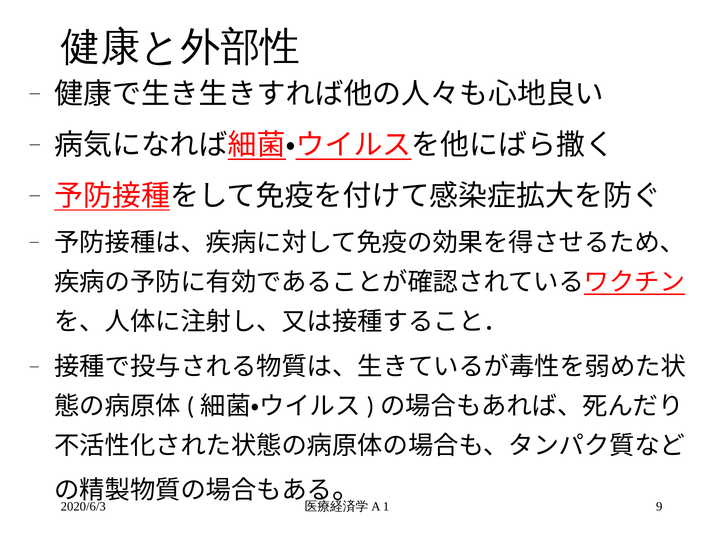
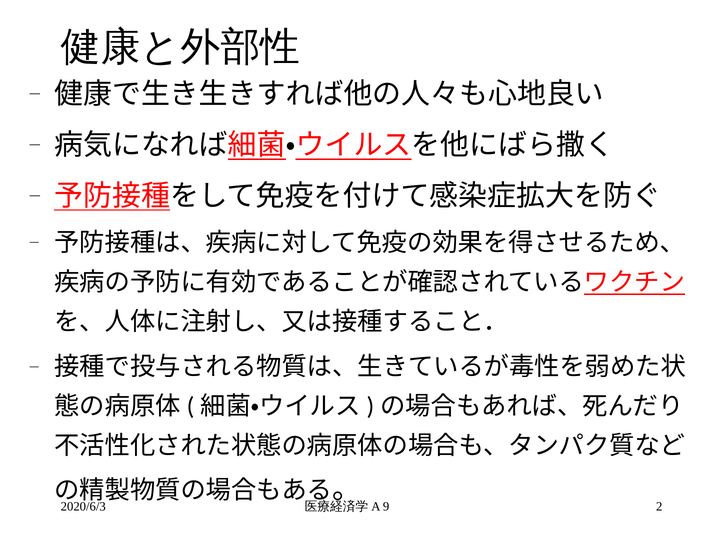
9: 9 -> 2 (659, 506)
1: 1 -> 9 (386, 506)
